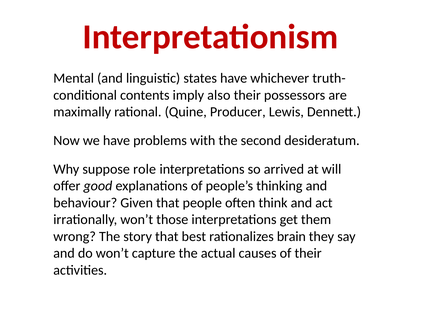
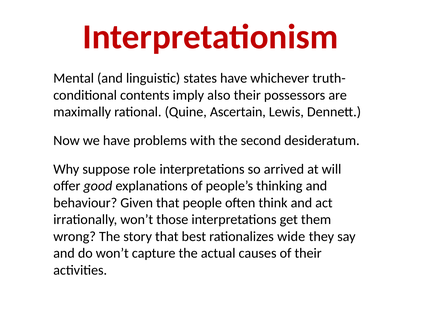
Producer: Producer -> Ascertain (238, 112)
brain: brain -> wide (291, 236)
